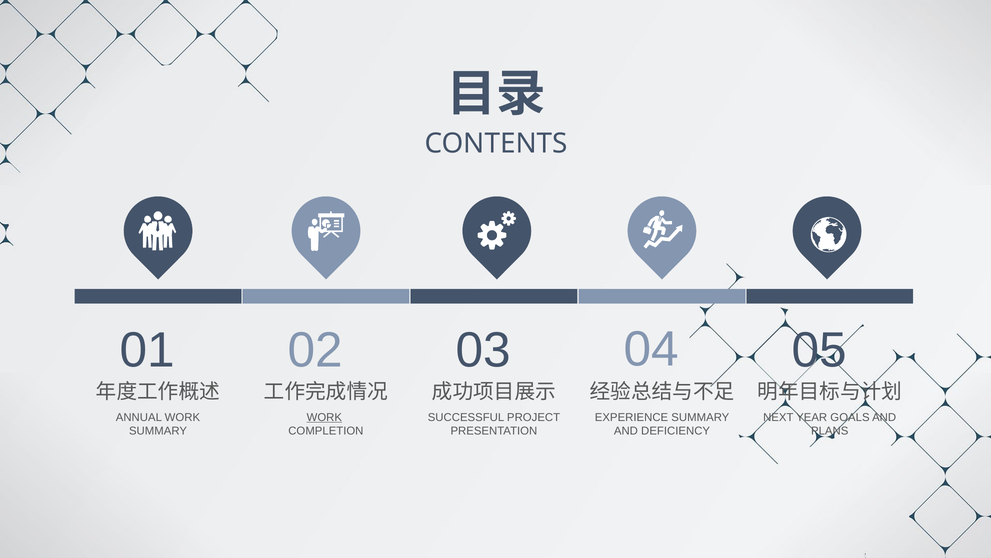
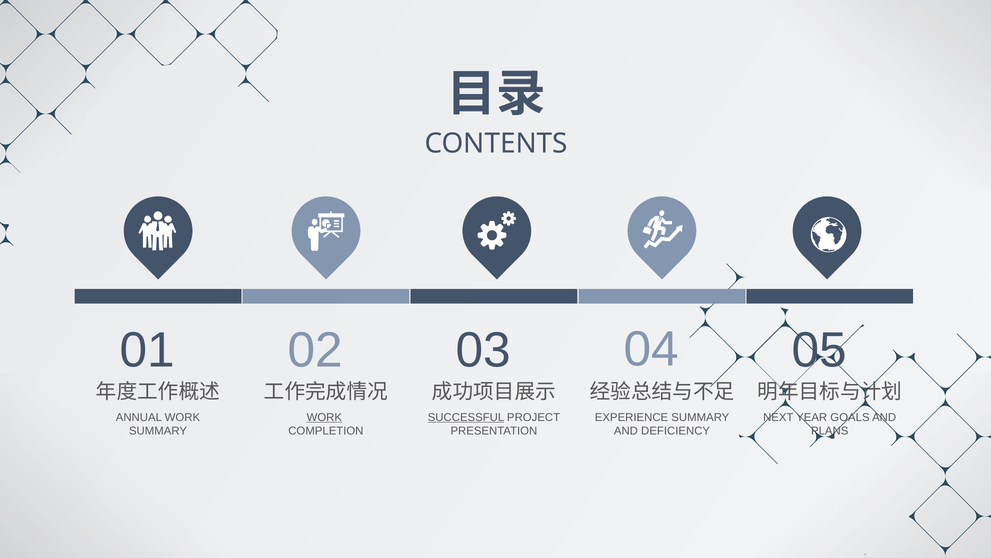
SUCCESSFUL underline: none -> present (466, 417)
